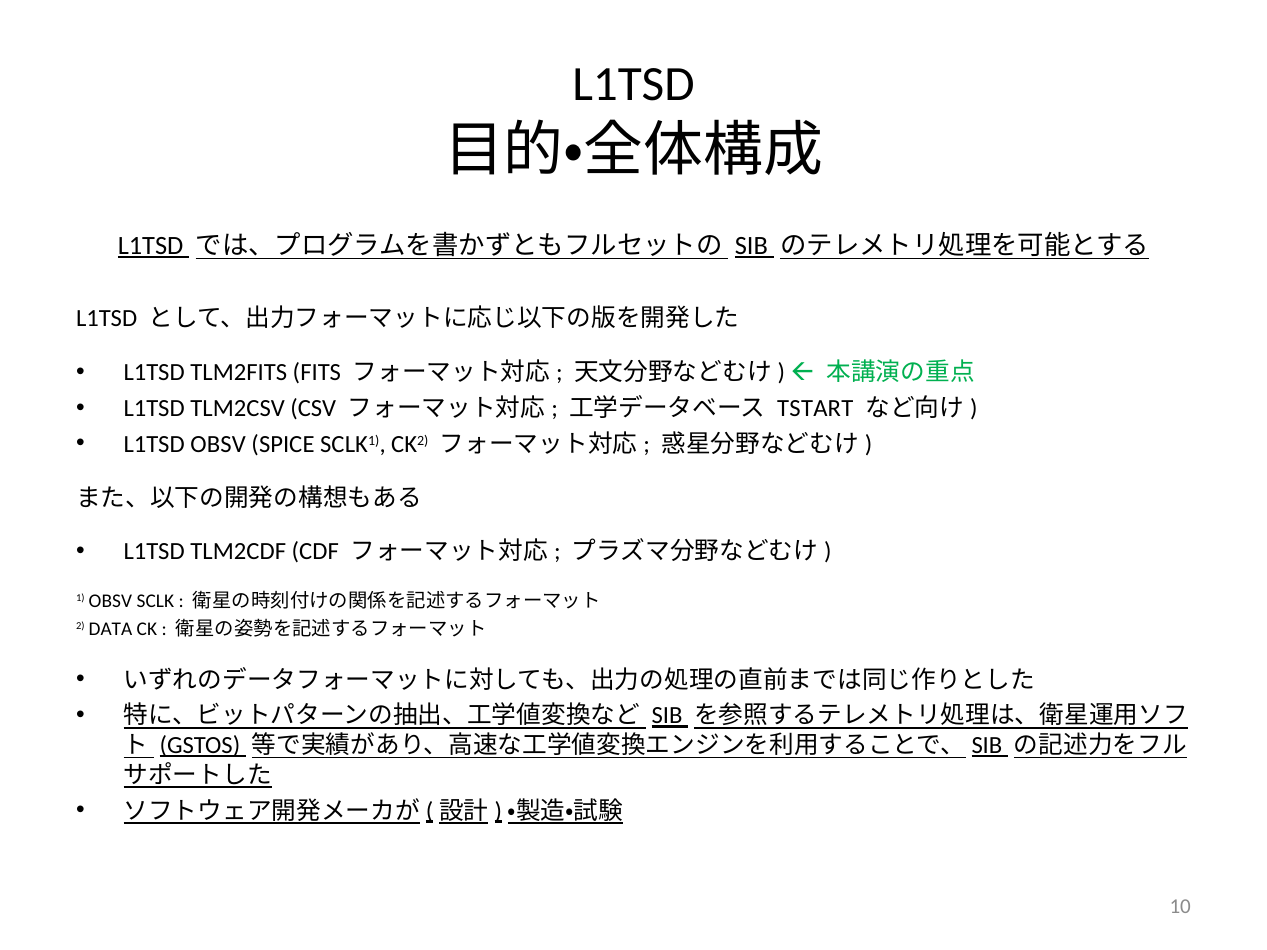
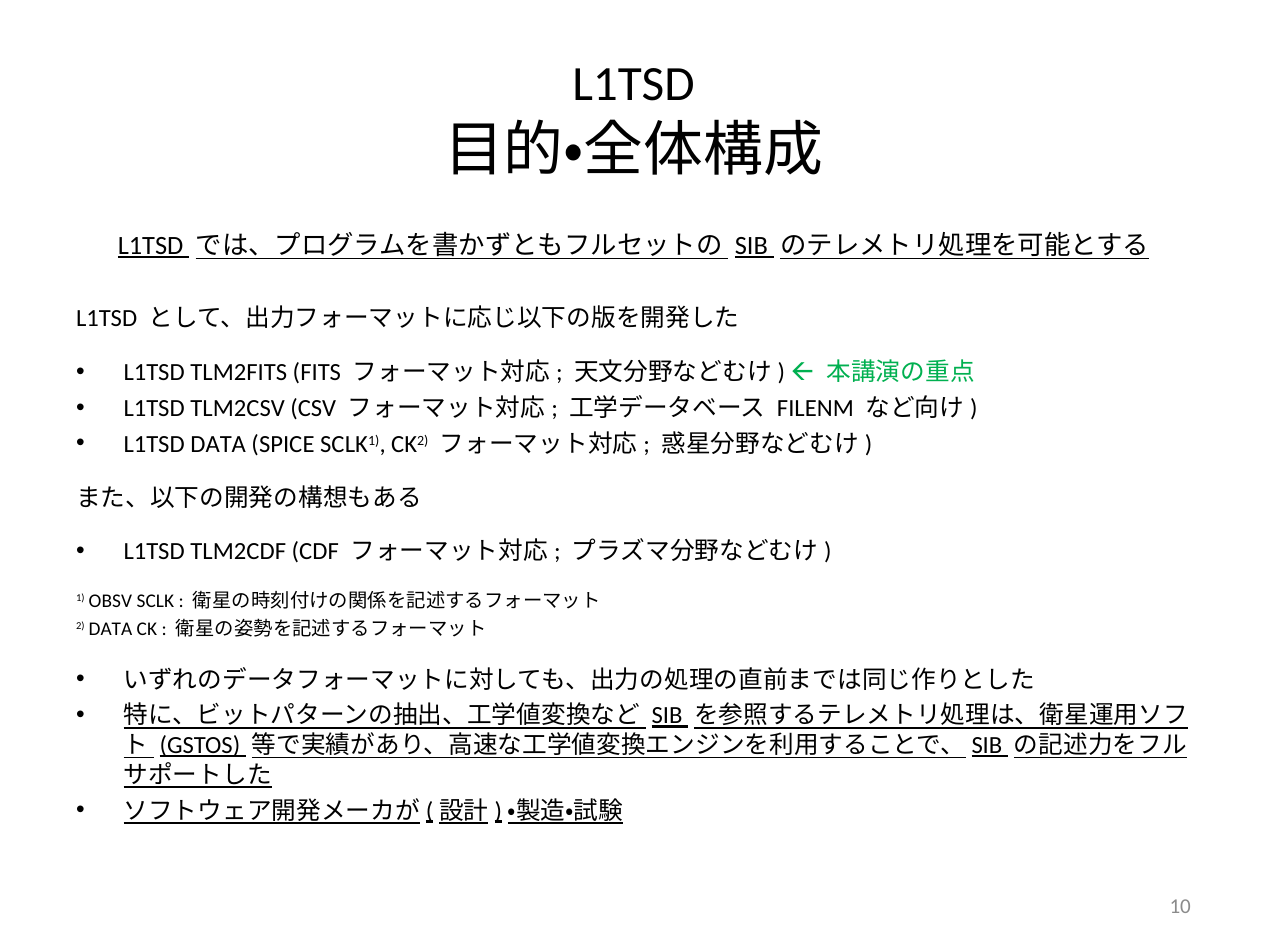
TSTART: TSTART -> FILENM (815, 408)
L1TSD OBSV: OBSV -> DATA (218, 444)
